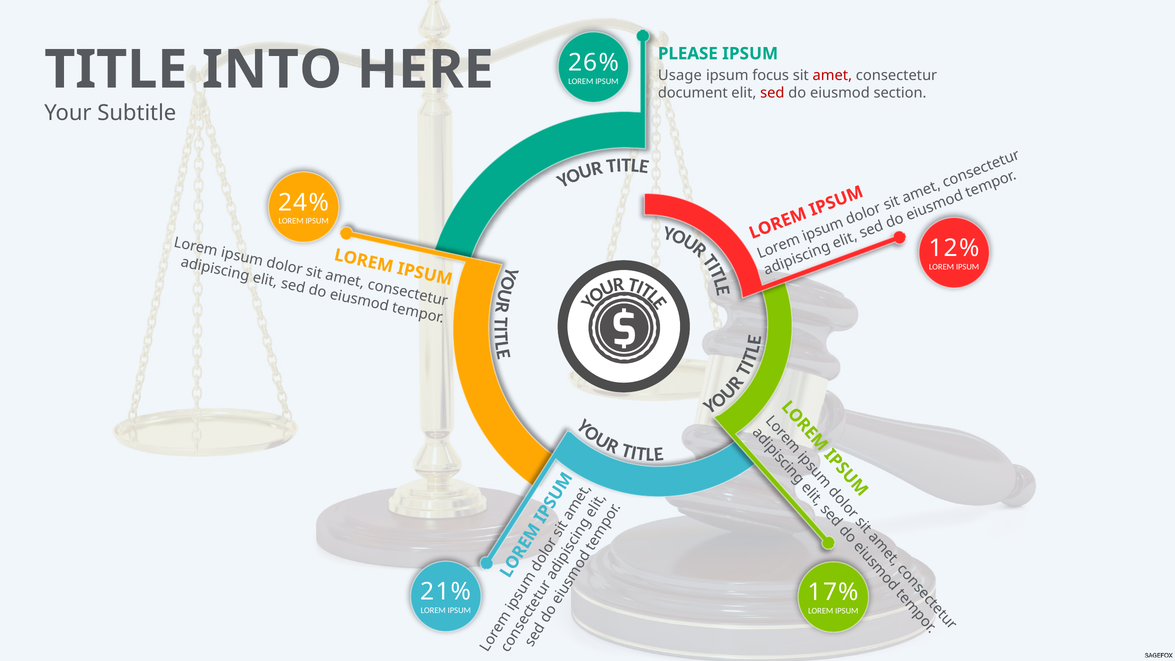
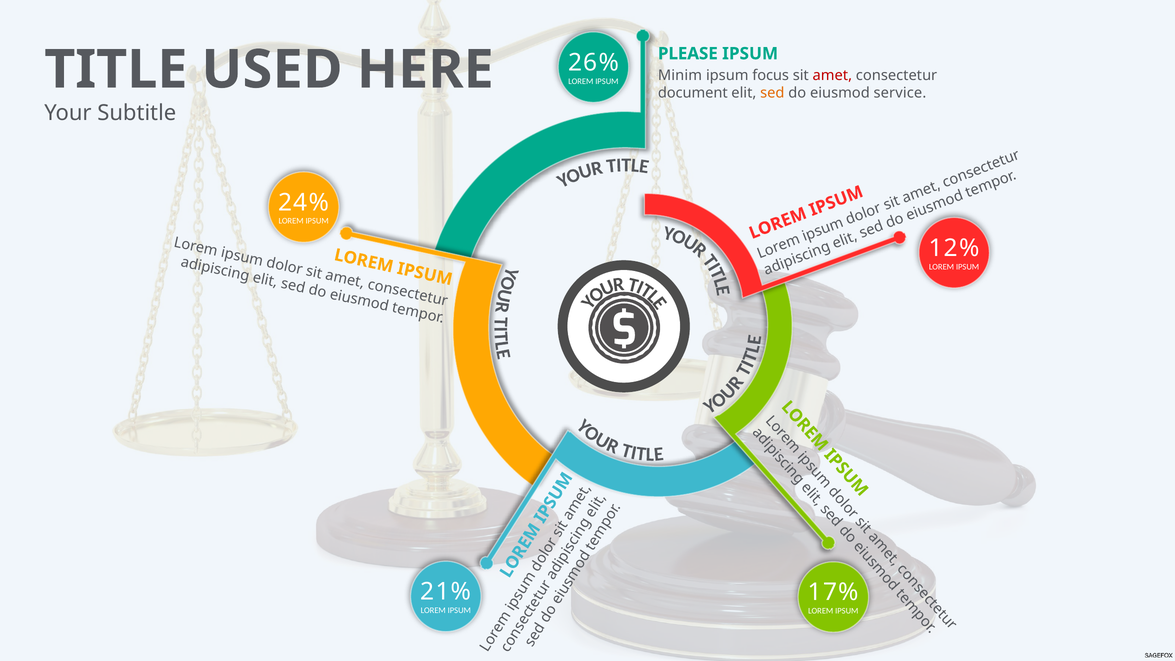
INTO: INTO -> USED (272, 70)
Usage: Usage -> Minim (680, 75)
sed colour: red -> orange (772, 93)
section: section -> service (900, 93)
